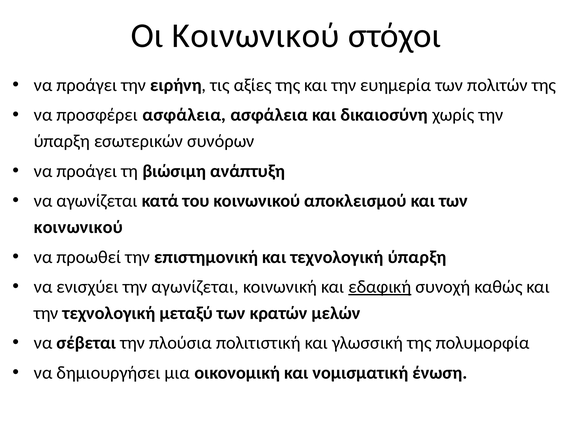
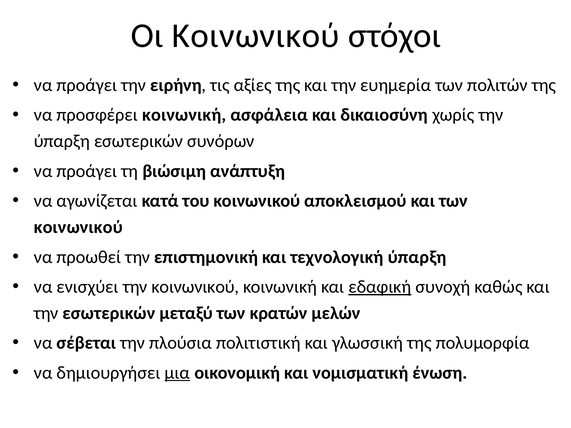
προσφέρει ασφάλεια: ασφάλεια -> κοινωνική (184, 115)
την αγωνίζεται: αγωνίζεται -> κοινωνικού (195, 287)
την τεχνολογική: τεχνολογική -> εσωτερικών (109, 313)
μια underline: none -> present (177, 373)
